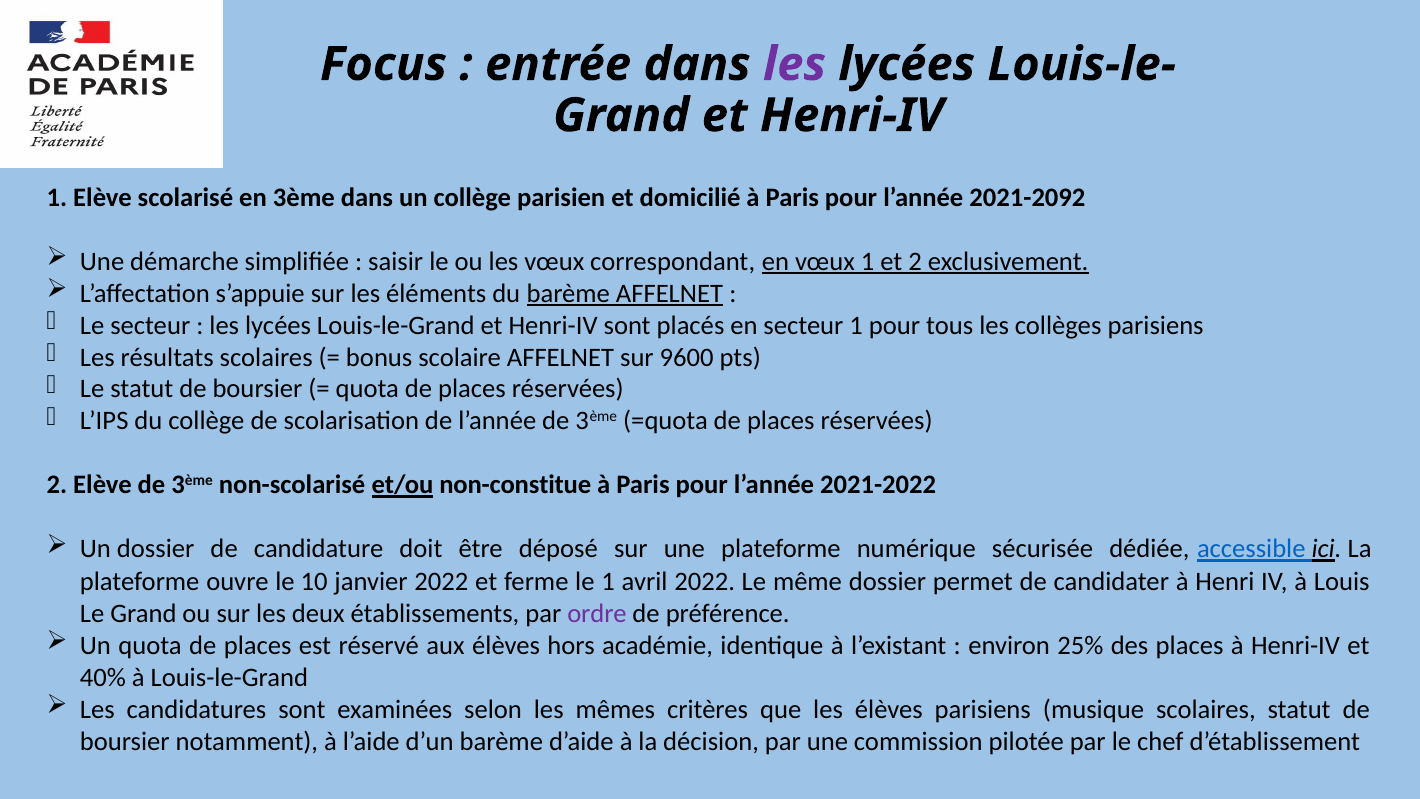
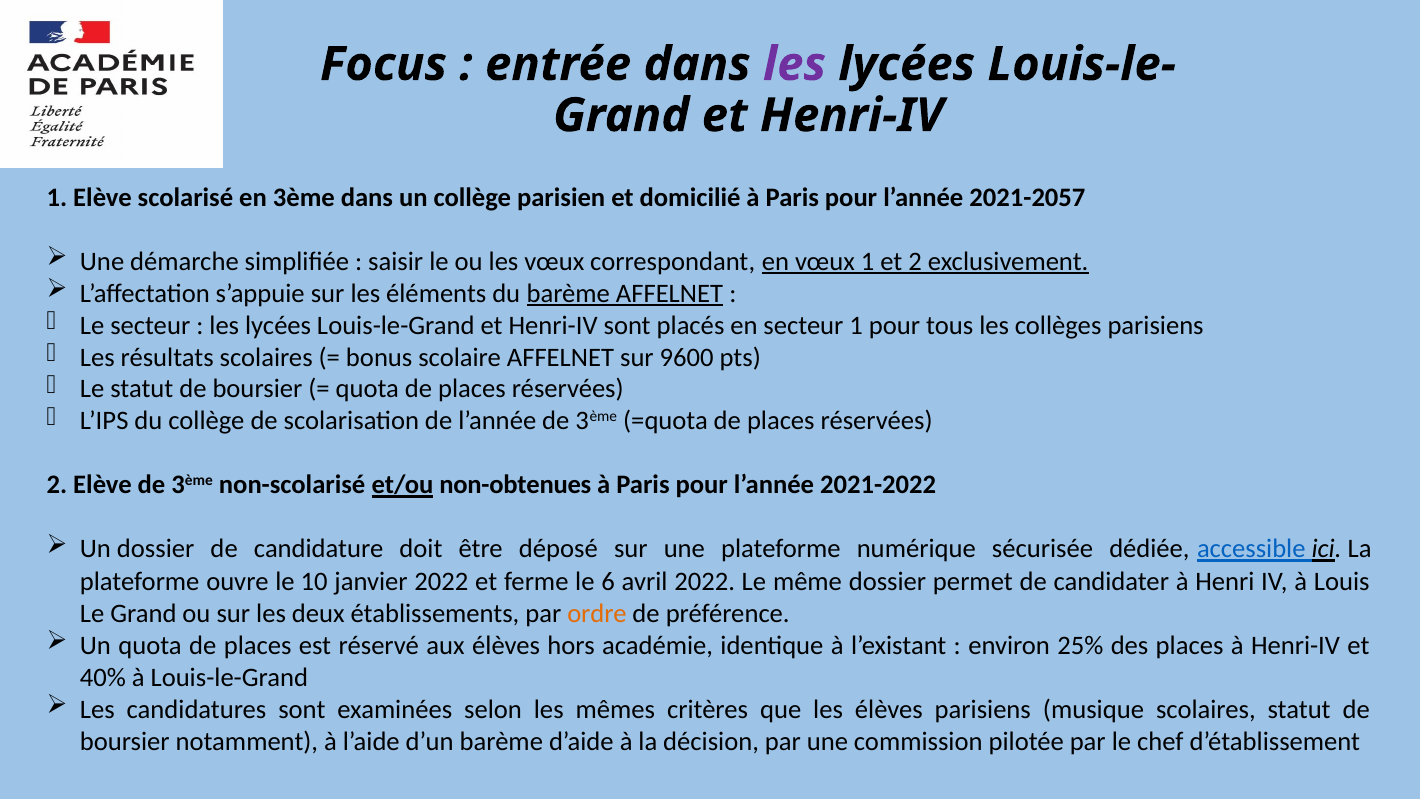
2021-2092: 2021-2092 -> 2021-2057 (1027, 197)
non-constitue: non-constitue -> non-obtenues (515, 485)
le 1: 1 -> 6 (608, 581)
ordre colour: purple -> orange (597, 613)
